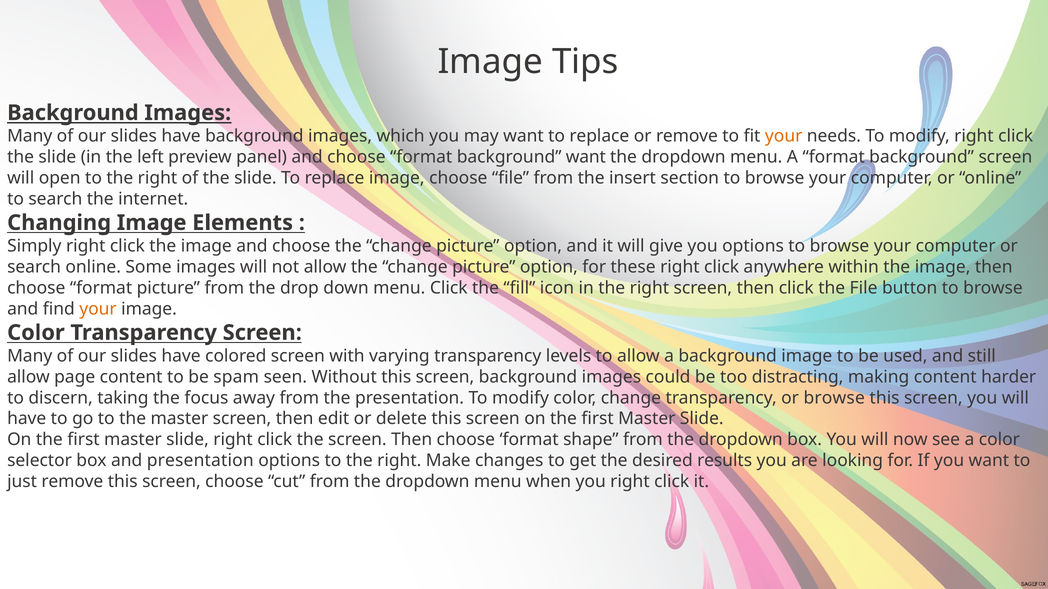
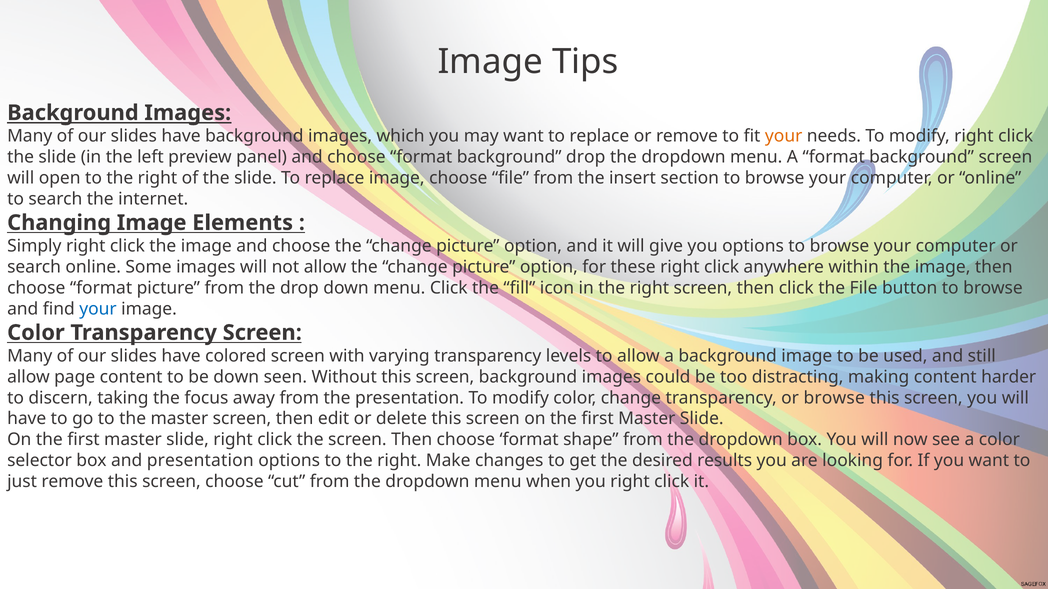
background want: want -> drop (586, 157)
your colour: orange -> blue (98, 309)
be spam: spam -> down (236, 377)
